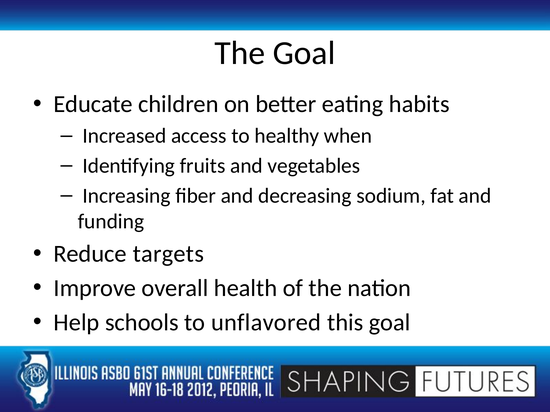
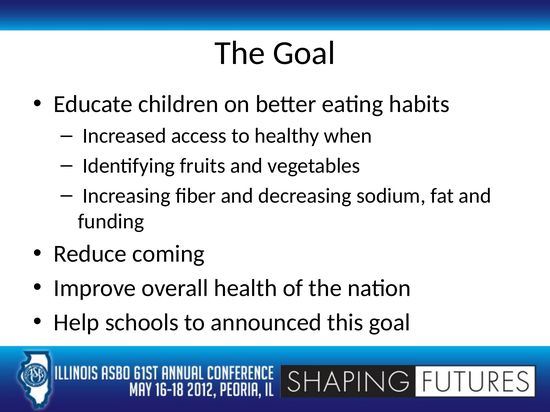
targets: targets -> coming (168, 254)
unflavored: unflavored -> announced (266, 323)
